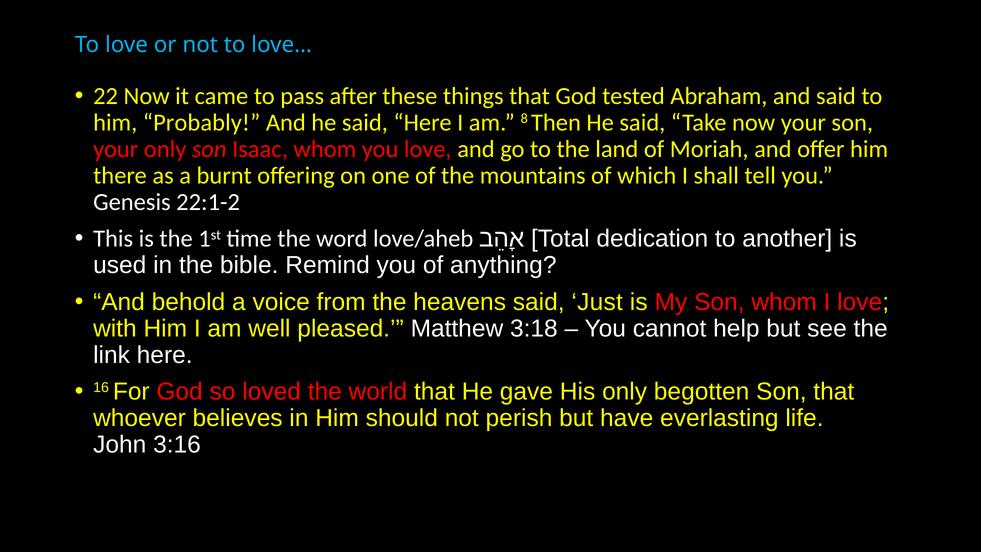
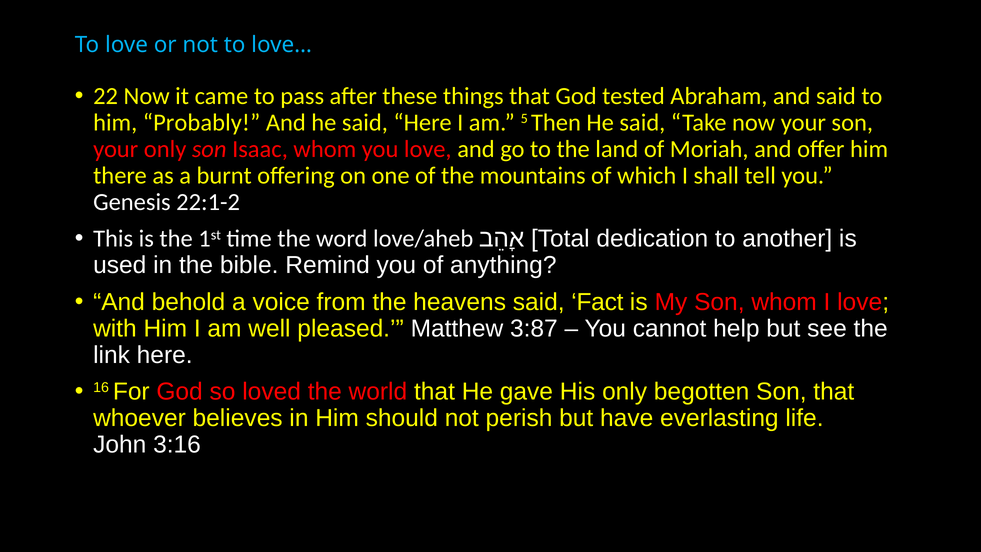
8: 8 -> 5 (524, 119)
Just: Just -> Fact (597, 302)
3:18: 3:18 -> 3:87 (534, 328)
